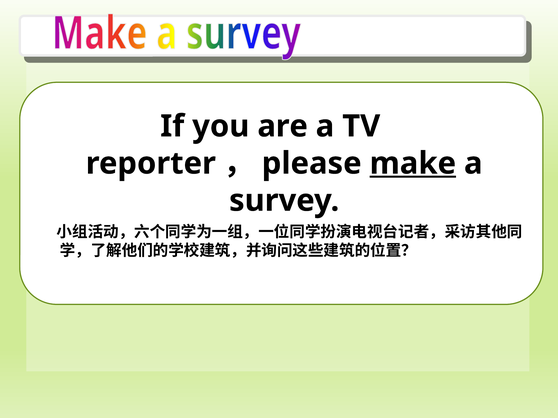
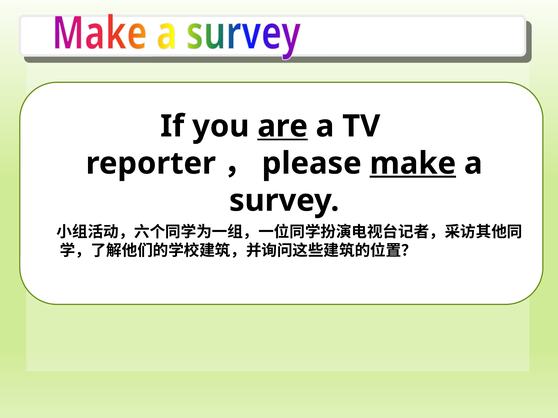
are underline: none -> present (283, 126)
